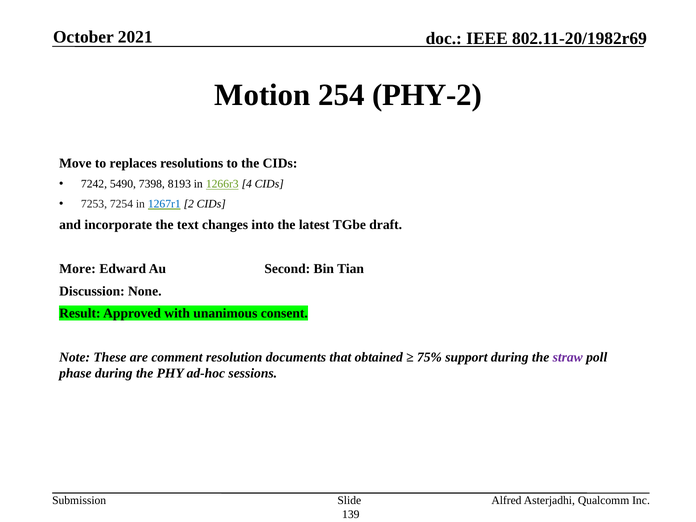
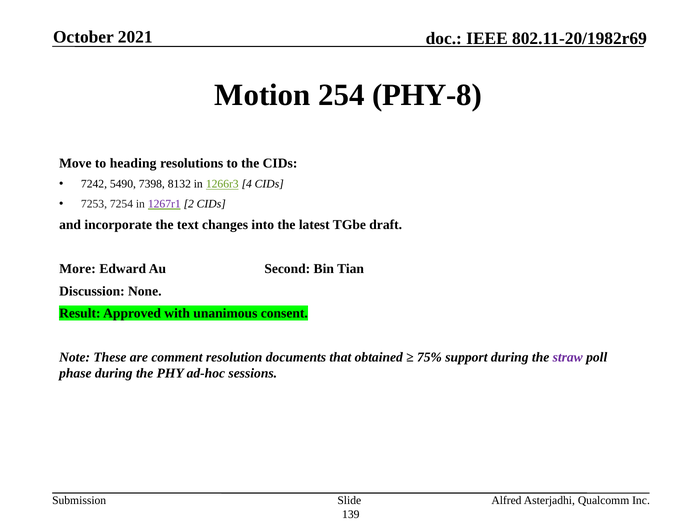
PHY-2: PHY-2 -> PHY-8 (427, 95)
replaces: replaces -> heading (133, 163)
8193: 8193 -> 8132 (179, 184)
1267r1 colour: blue -> purple (164, 204)
